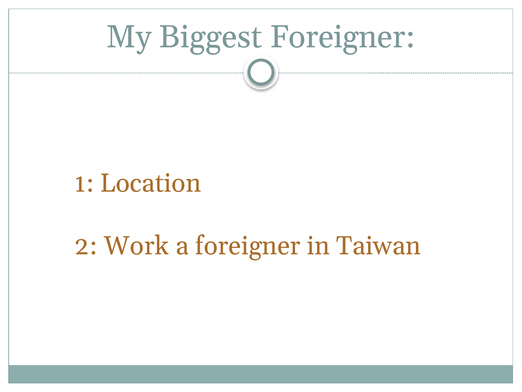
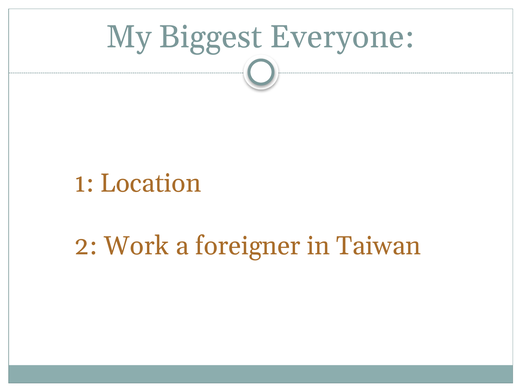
Biggest Foreigner: Foreigner -> Everyone (342, 37)
